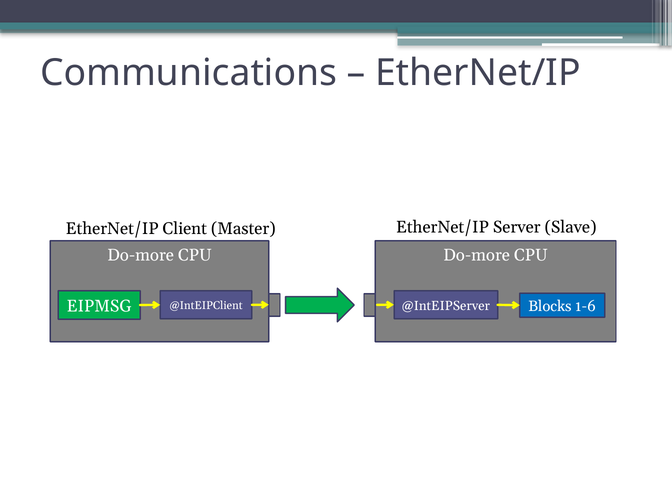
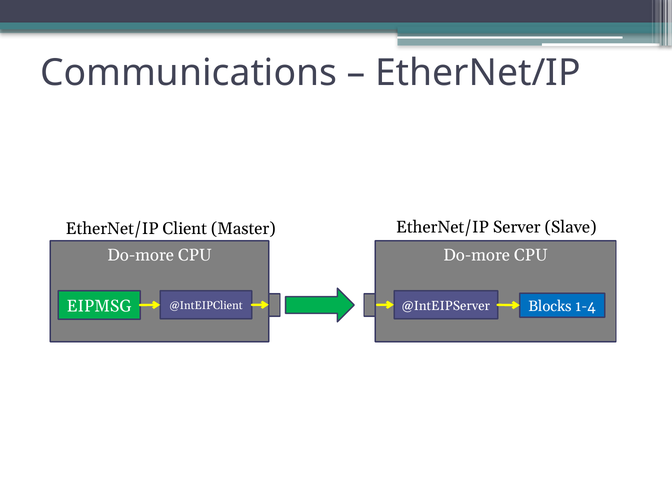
1-6: 1-6 -> 1-4 (585, 306)
